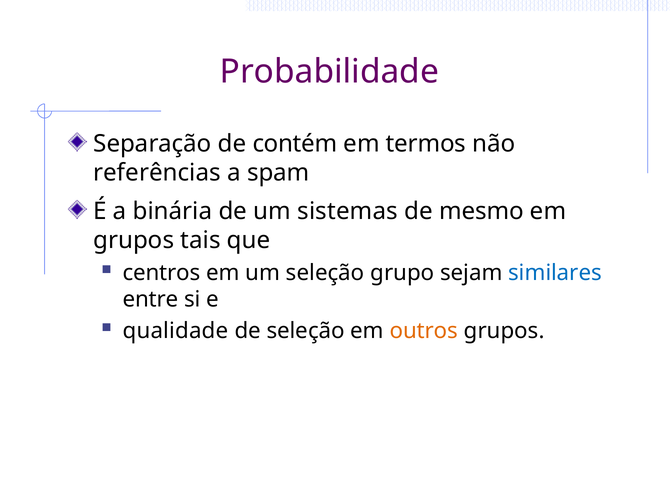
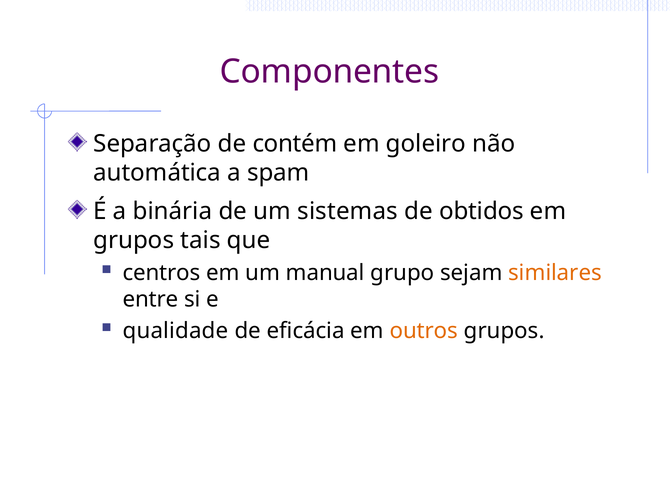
Probabilidade: Probabilidade -> Componentes (329, 72)
termos: termos -> goleiro (426, 143)
referências: referências -> automática (157, 172)
mesmo: mesmo -> obtidos (482, 211)
um seleção: seleção -> manual (325, 272)
similares colour: blue -> orange (555, 272)
de seleção: seleção -> eficácia (306, 330)
